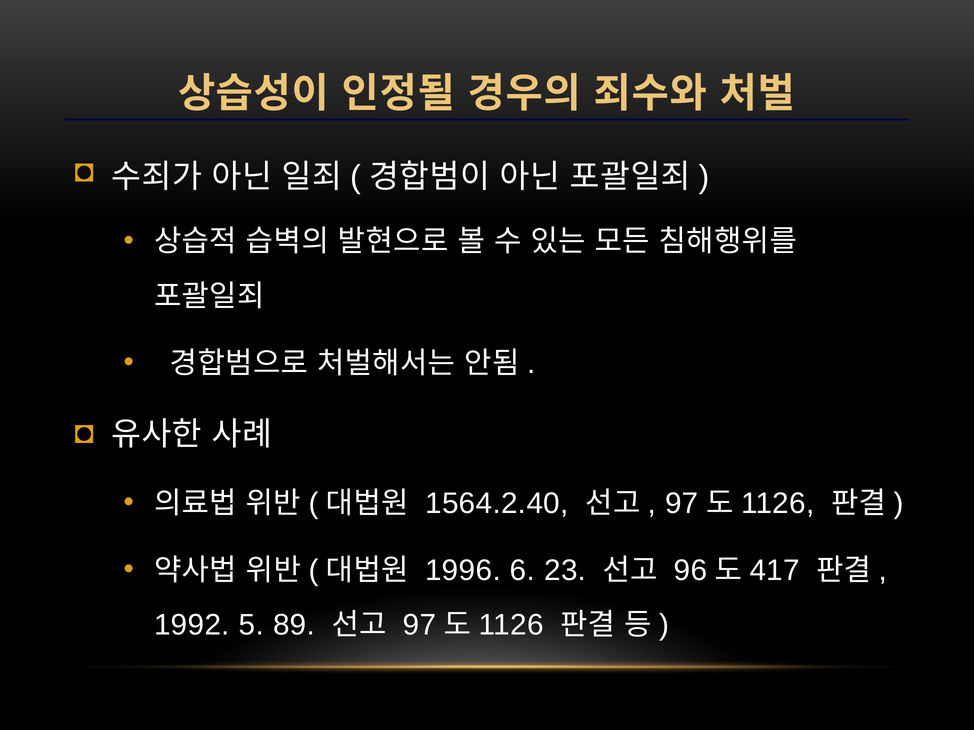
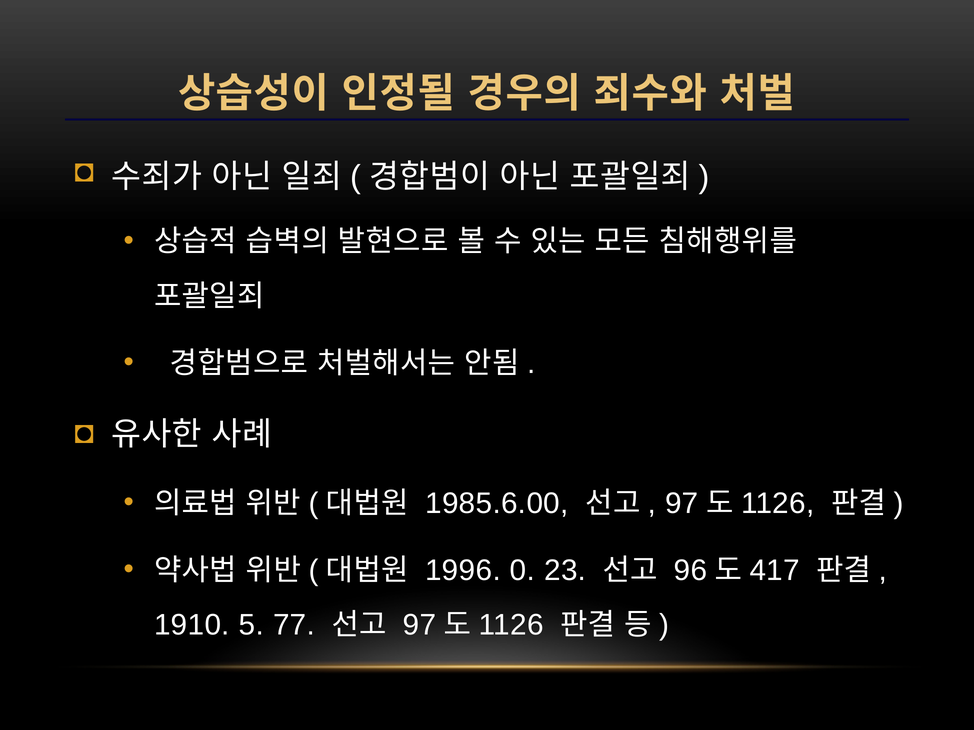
1564.2.40: 1564.2.40 -> 1985.6.00 (497, 504)
6: 6 -> 0 (522, 571)
1992: 1992 -> 1910 (192, 625)
89: 89 -> 77 (294, 625)
